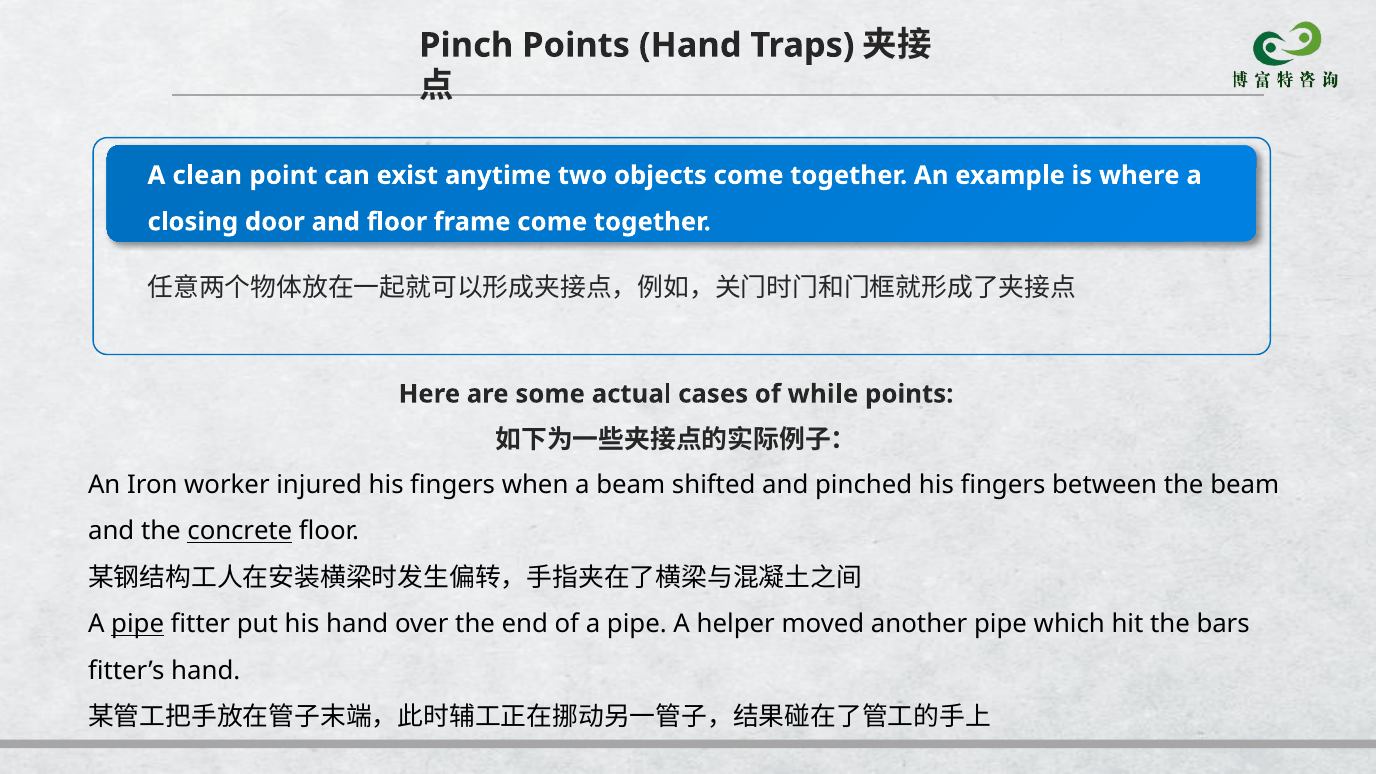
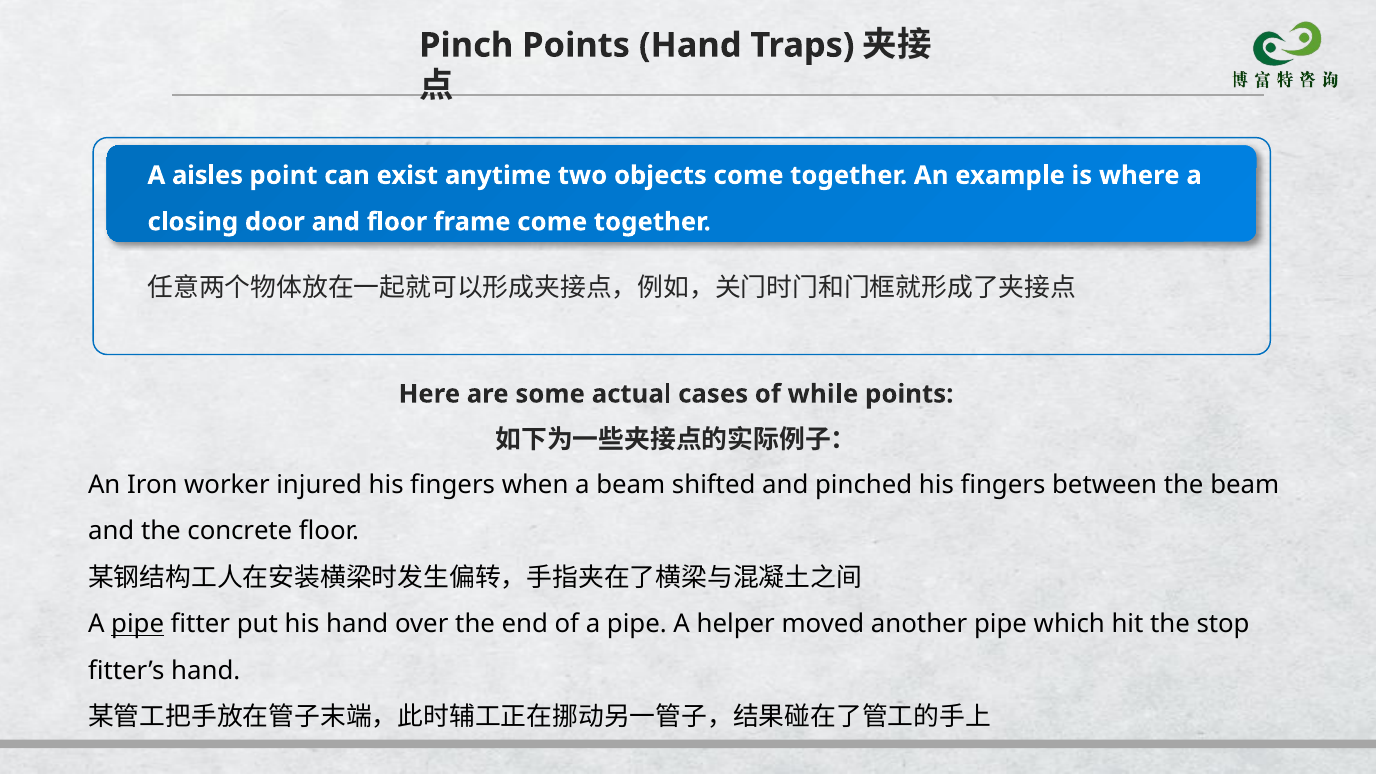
clean: clean -> aisles (207, 175)
concrete underline: present -> none (240, 531)
bars: bars -> stop (1223, 624)
